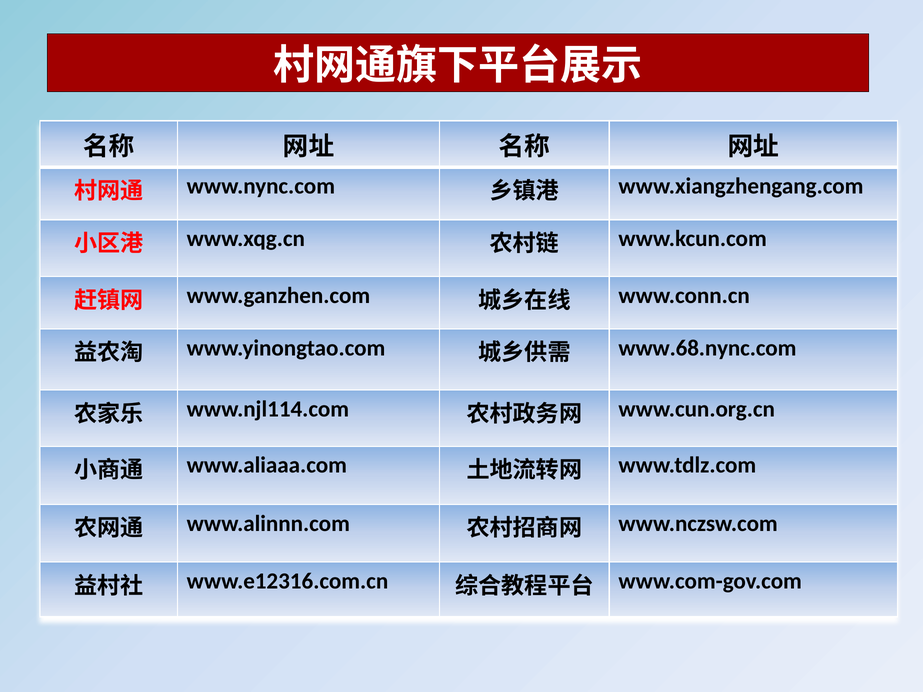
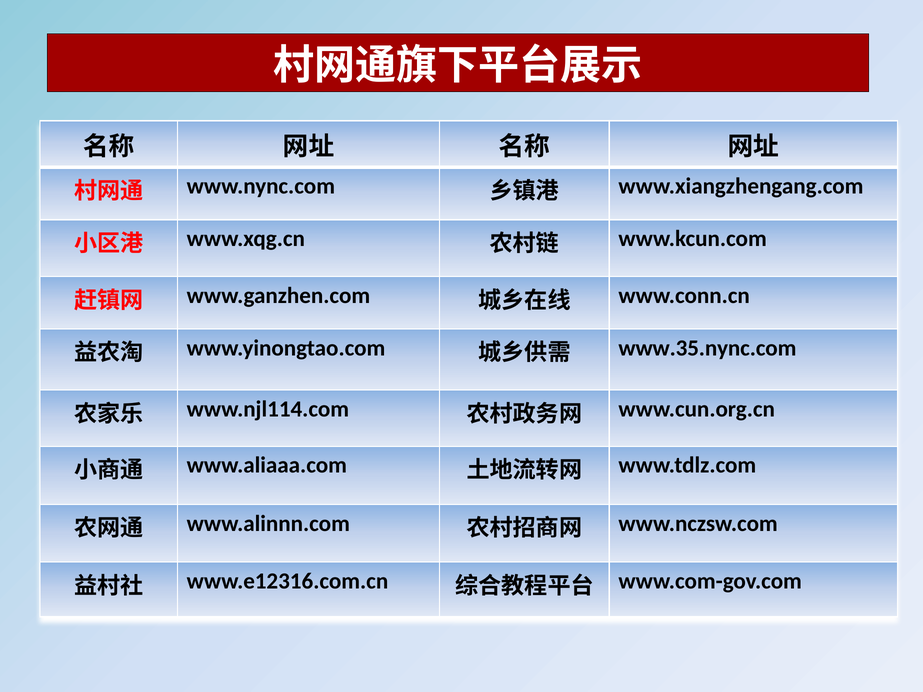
www.68.nync.com: www.68.nync.com -> www.35.nync.com (707, 348)
